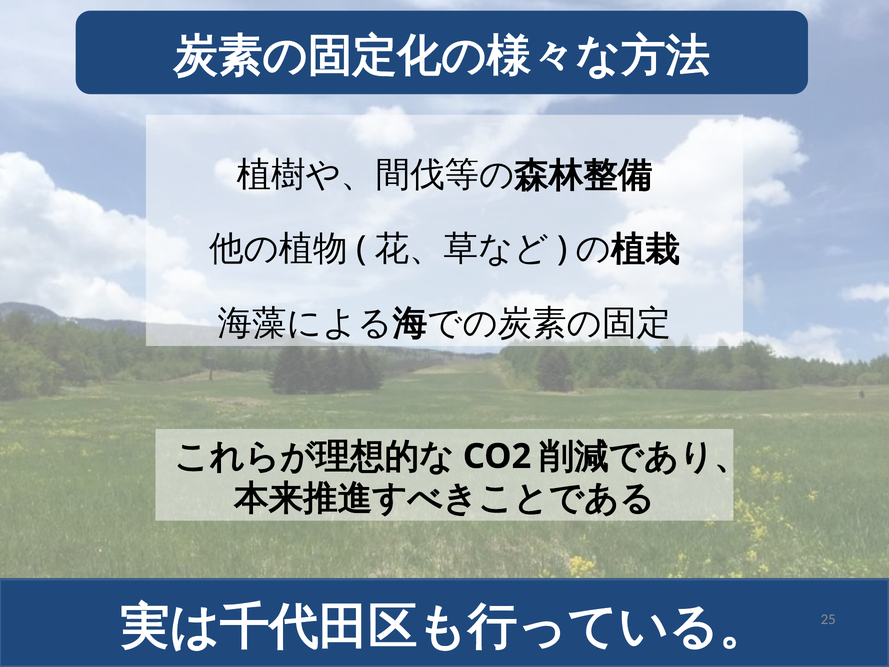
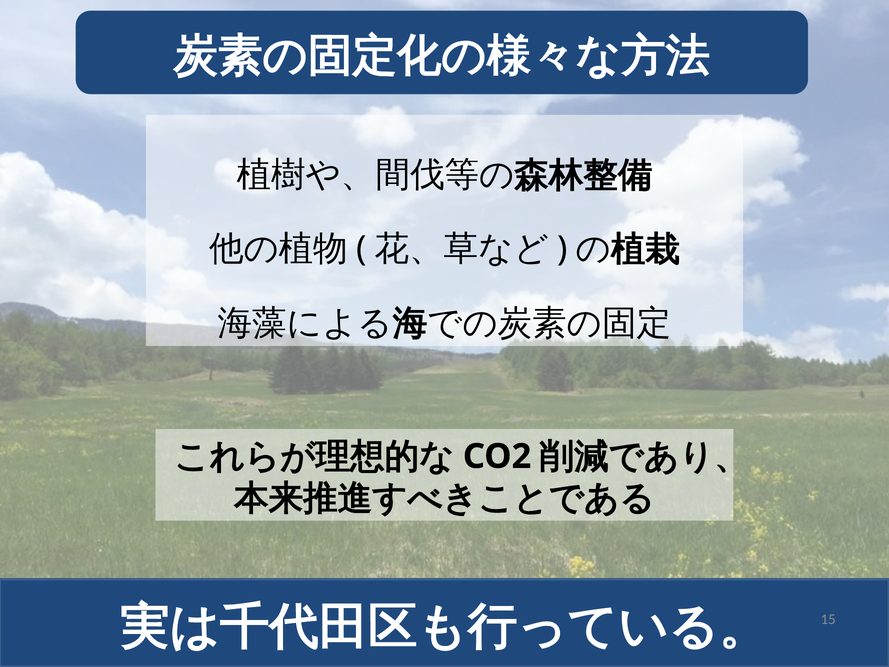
25: 25 -> 15 (828, 619)
